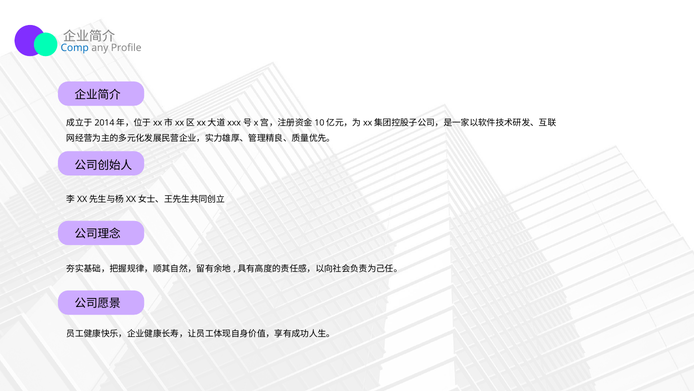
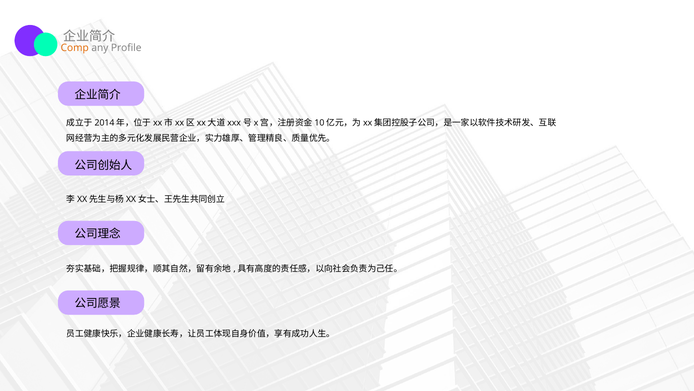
Comp colour: blue -> orange (75, 48)
